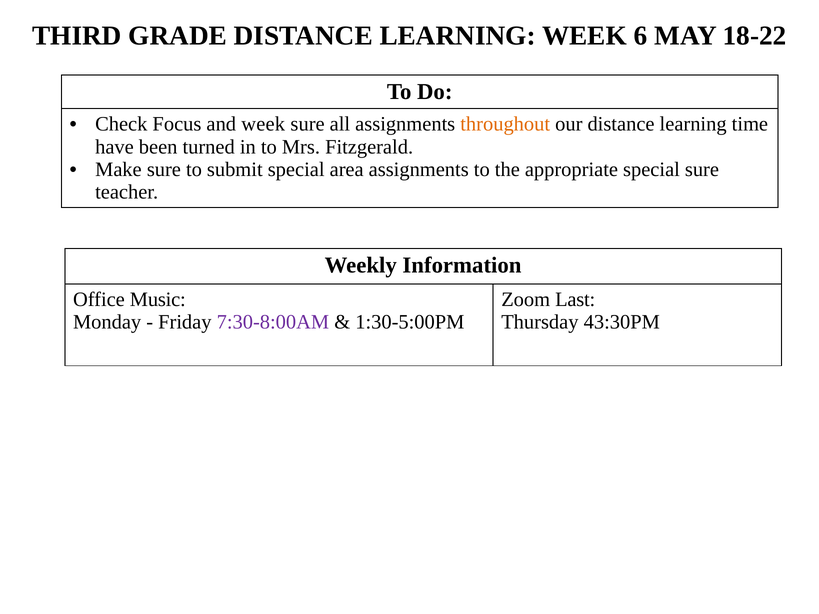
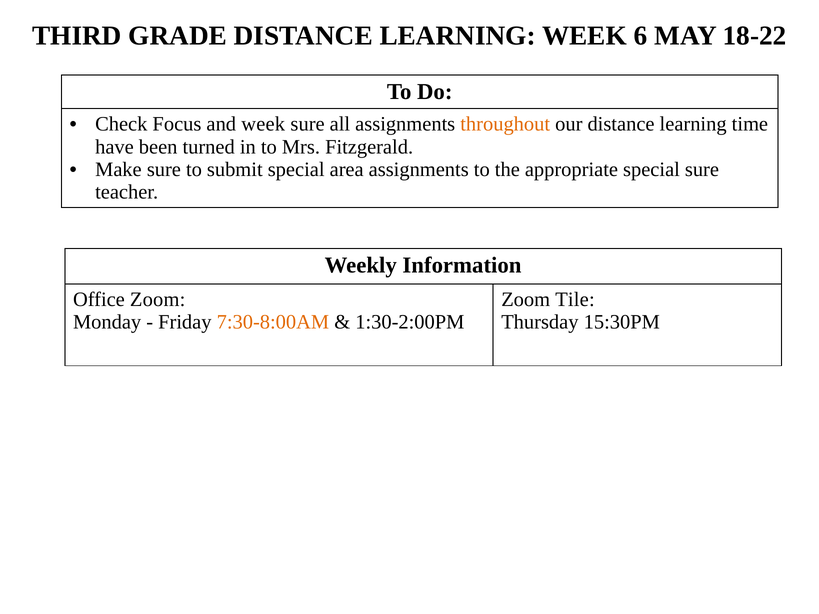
Office Music: Music -> Zoom (158, 300)
Last: Last -> Tile (575, 300)
7:30-8:00AM colour: purple -> orange (273, 322)
1:30-5:00PM: 1:30-5:00PM -> 1:30-2:00PM (410, 322)
43:30PM: 43:30PM -> 15:30PM (622, 322)
